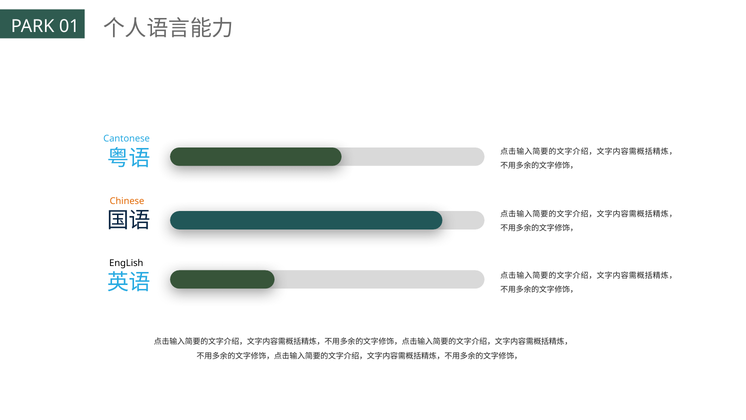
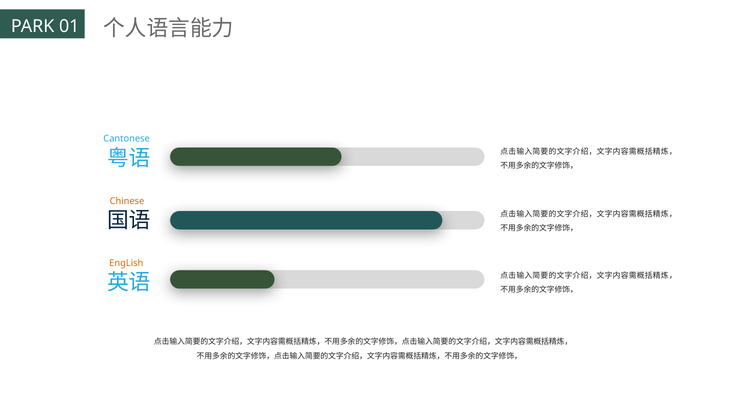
EngLish colour: black -> orange (126, 263)
